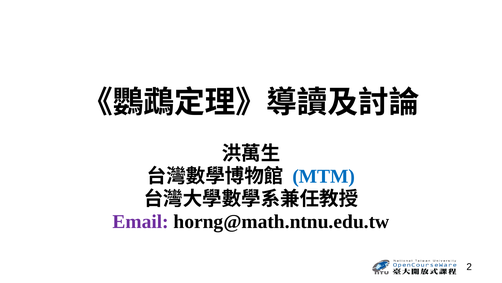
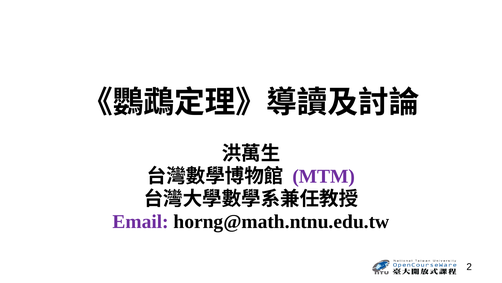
MTM colour: blue -> purple (324, 176)
